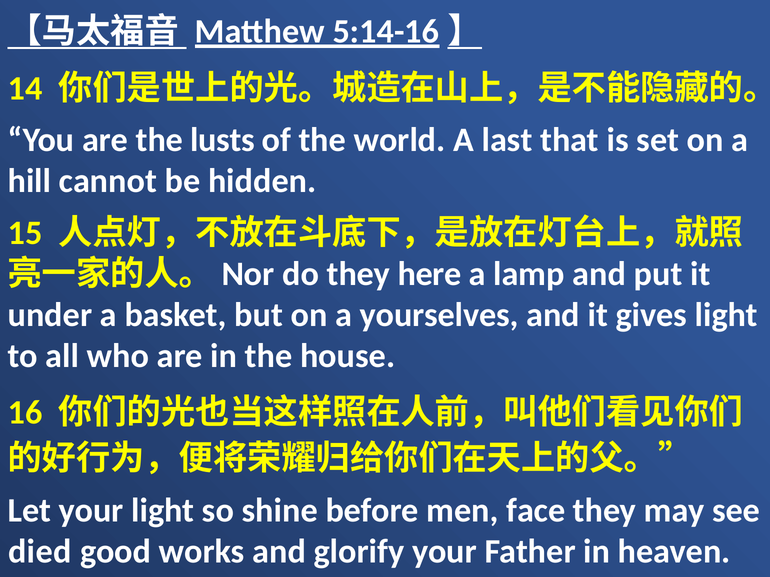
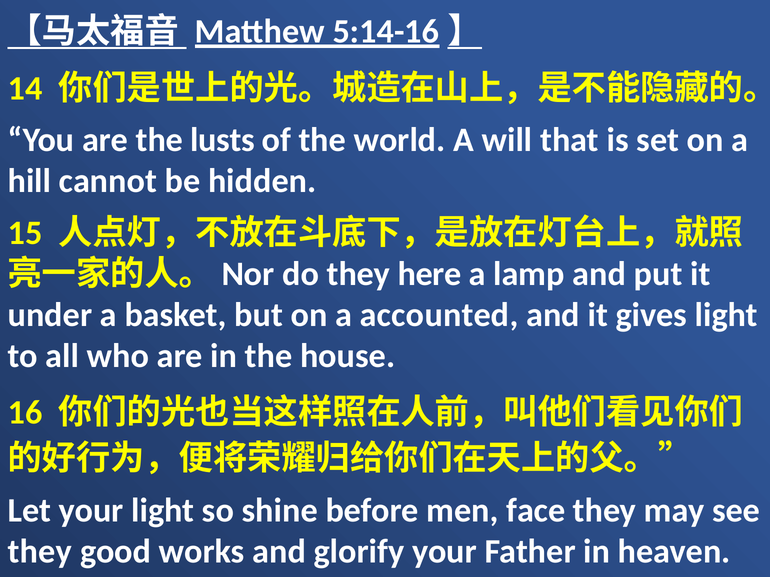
last: last -> will (507, 140)
yourselves: yourselves -> accounted (439, 315)
died: died -> they (40, 552)
